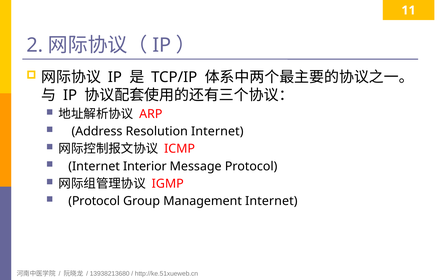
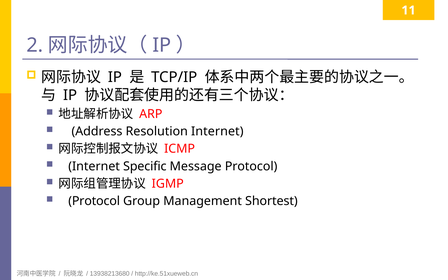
Interior: Interior -> Specific (145, 166)
Management Internet: Internet -> Shortest (271, 201)
